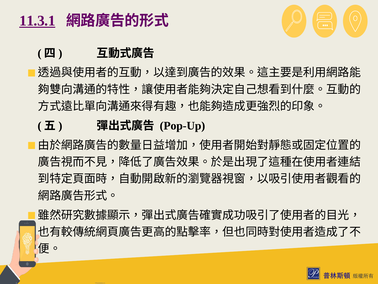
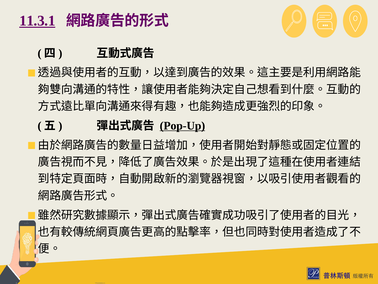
Pop-Up underline: none -> present (182, 126)
